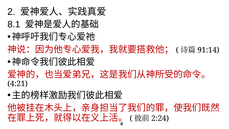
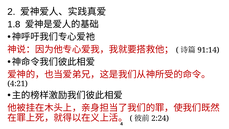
8.1: 8.1 -> 1.8 (14, 24)
